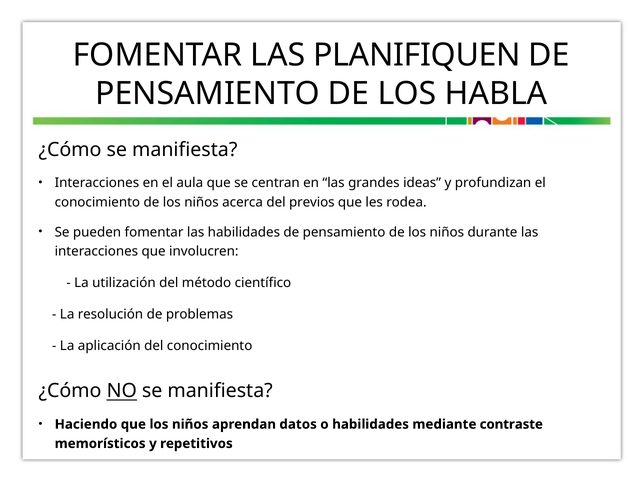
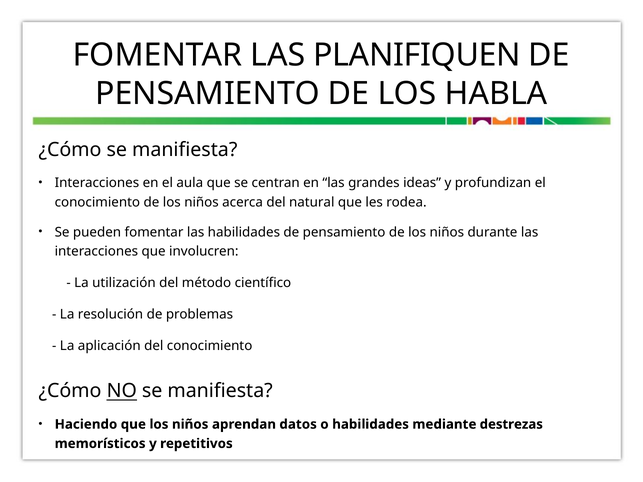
previos: previos -> natural (312, 202)
contraste: contraste -> destrezas (511, 425)
